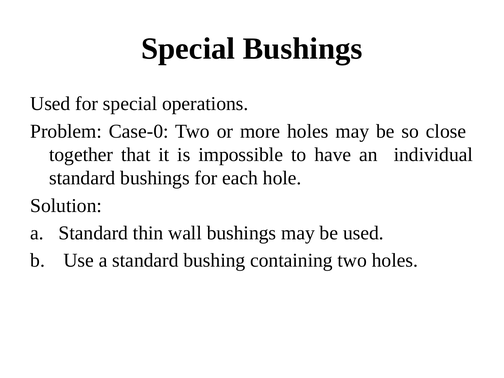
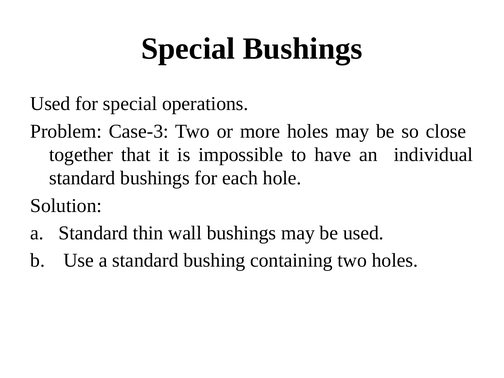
Case-0: Case-0 -> Case-3 (139, 131)
